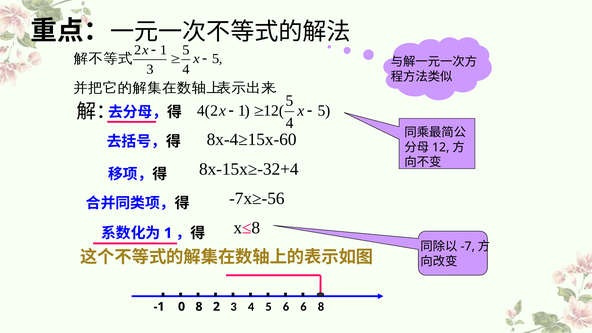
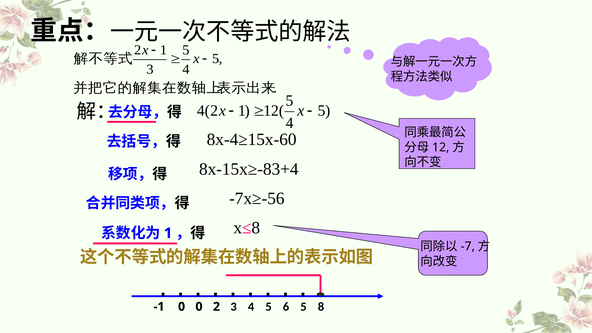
8x-15x≥-32+4: 8x-15x≥-32+4 -> 8x-15x≥-83+4 (249, 169)
0 8: 8 -> 0 (199, 307)
6 6: 6 -> 5 (303, 307)
